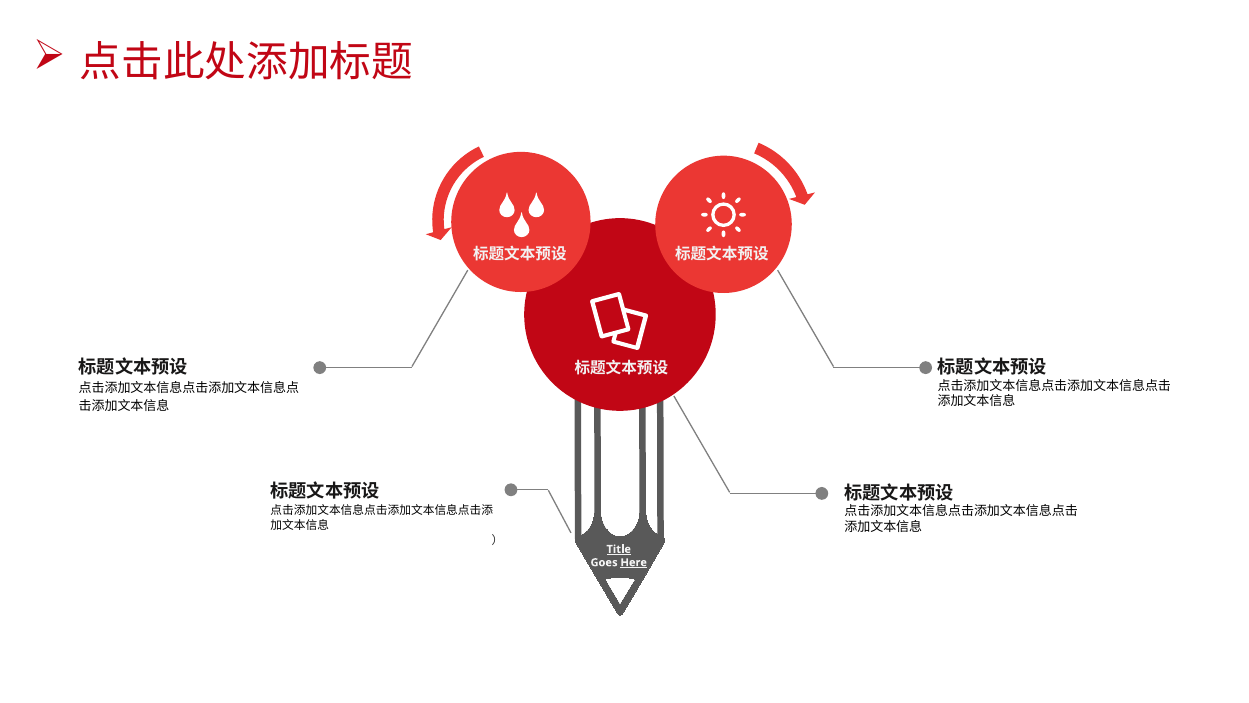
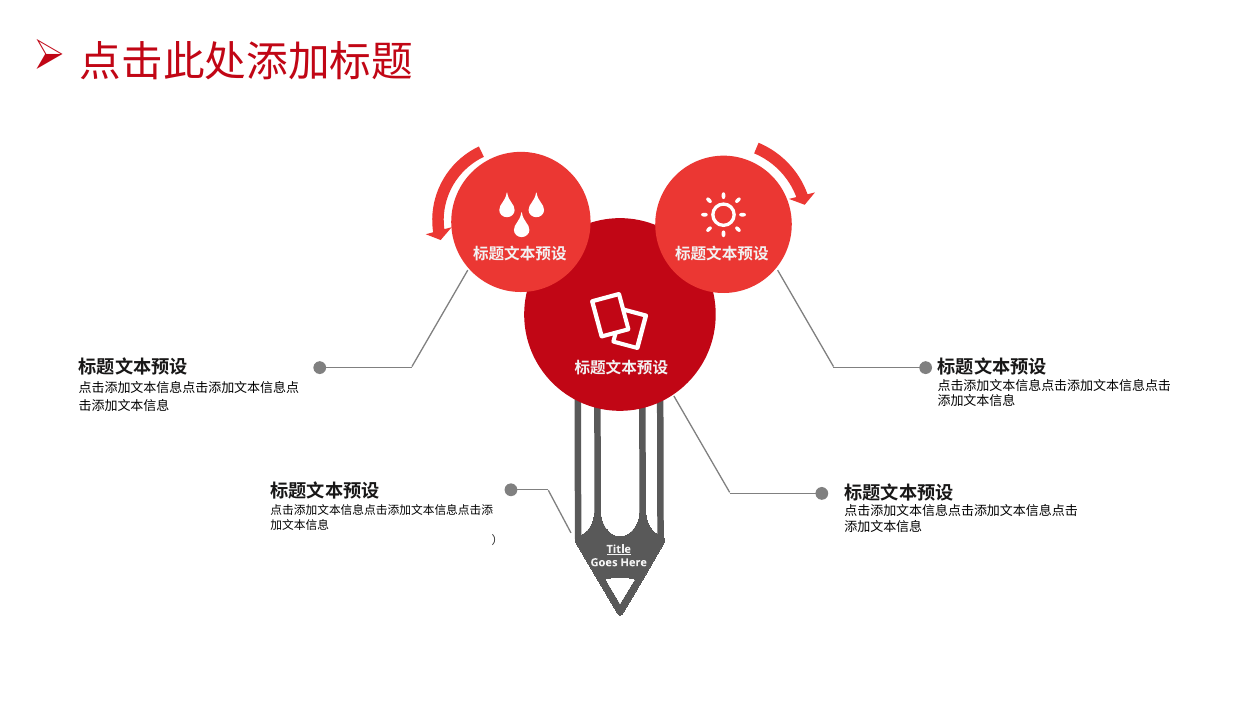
Here underline: present -> none (634, 562)
